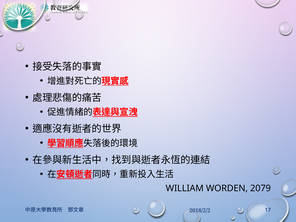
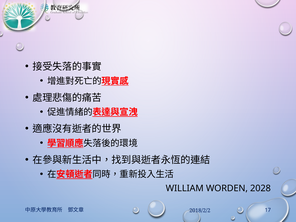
2079: 2079 -> 2028 (260, 188)
